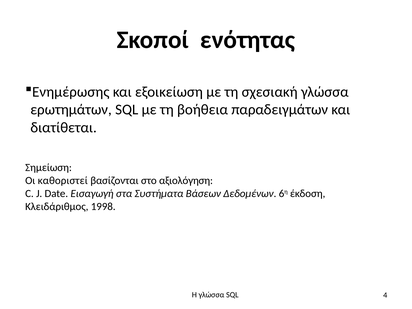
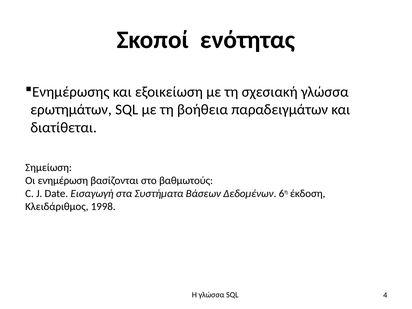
καθοριστεί: καθοριστεί -> ενημέρωση (63, 180)
αξιολόγηση: αξιολόγηση -> βαθμωτούς (186, 180)
